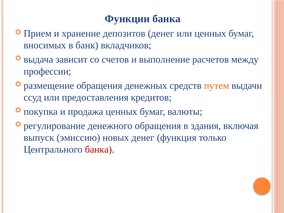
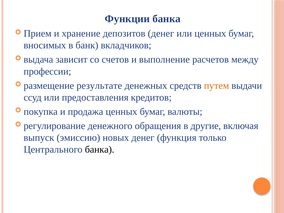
размещение обращения: обращения -> результате (99, 86)
здания: здания -> другие (206, 126)
банка colour: red -> black (100, 149)
